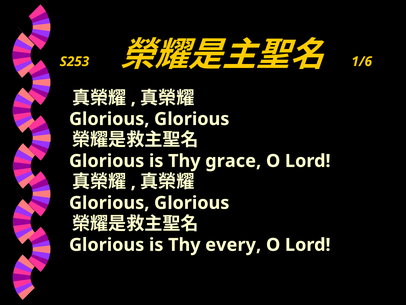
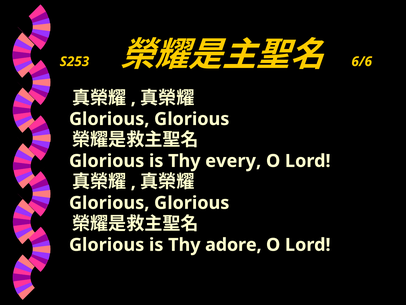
1/6: 1/6 -> 6/6 (362, 61)
grace: grace -> every (233, 161)
every: every -> adore (233, 244)
